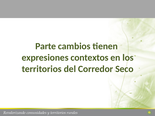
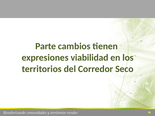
contextos: contextos -> viabilidad (90, 58)
